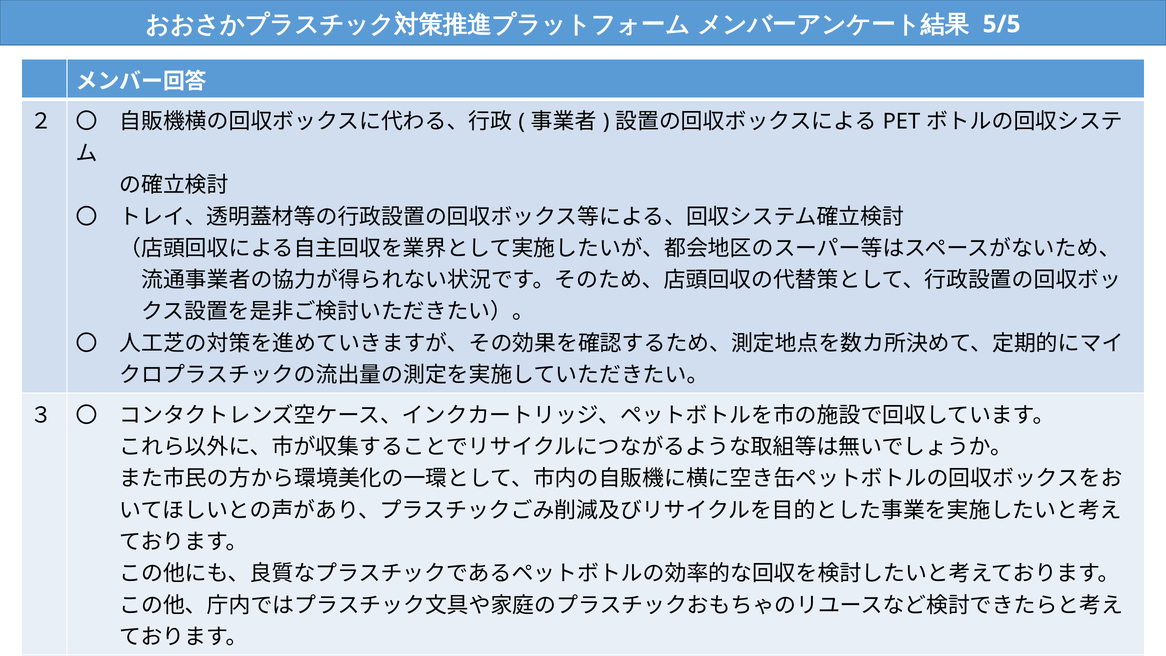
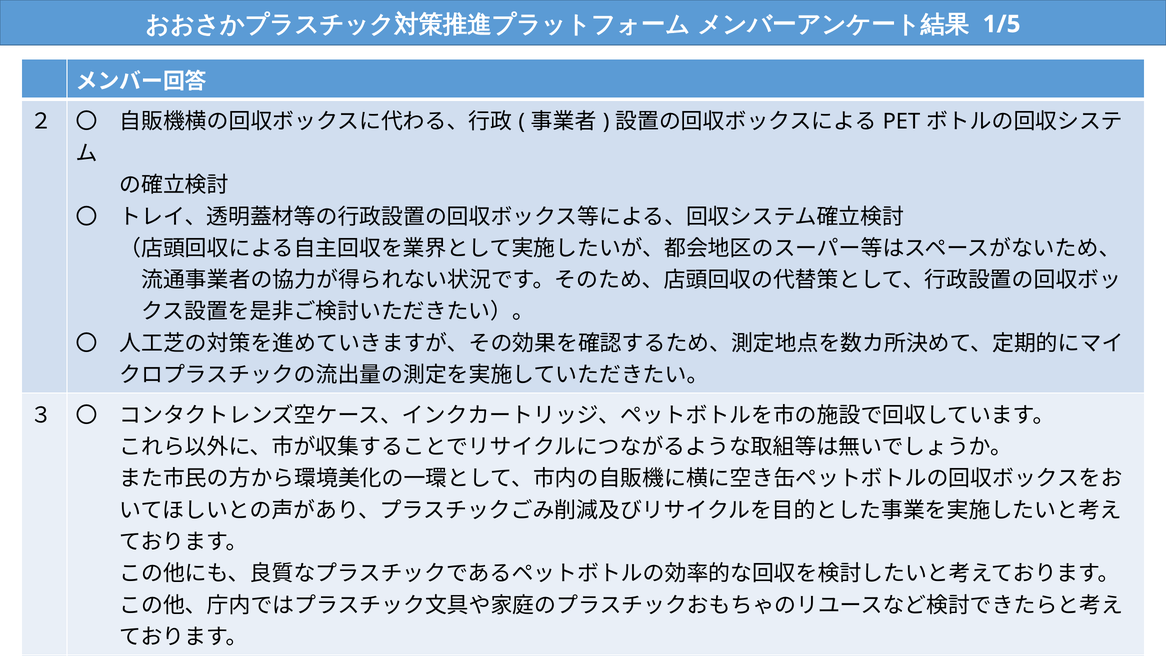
5/5: 5/5 -> 1/5 (1002, 24)
